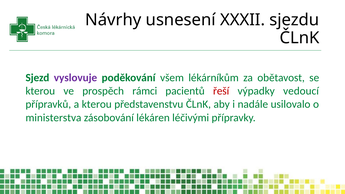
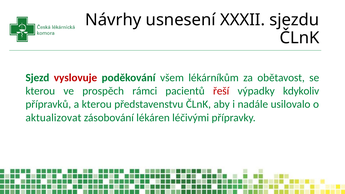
vyslovuje colour: purple -> red (75, 78)
vedoucí: vedoucí -> kdykoliv (301, 91)
ministerstva: ministerstva -> aktualizovat (53, 118)
